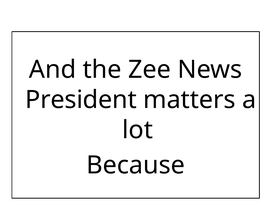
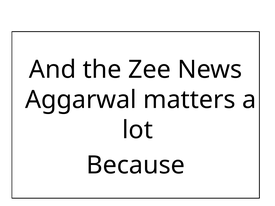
President: President -> Aggarwal (81, 100)
